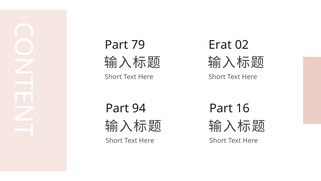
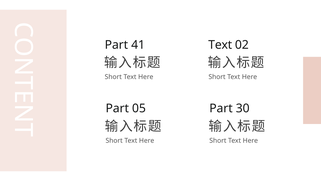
79: 79 -> 41 (138, 45)
Erat: Erat -> Text (220, 45)
94: 94 -> 05 (139, 108)
16: 16 -> 30 (243, 108)
